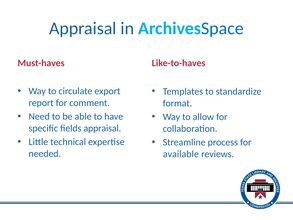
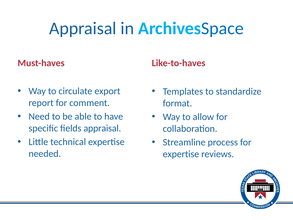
available: available -> expertise (181, 154)
